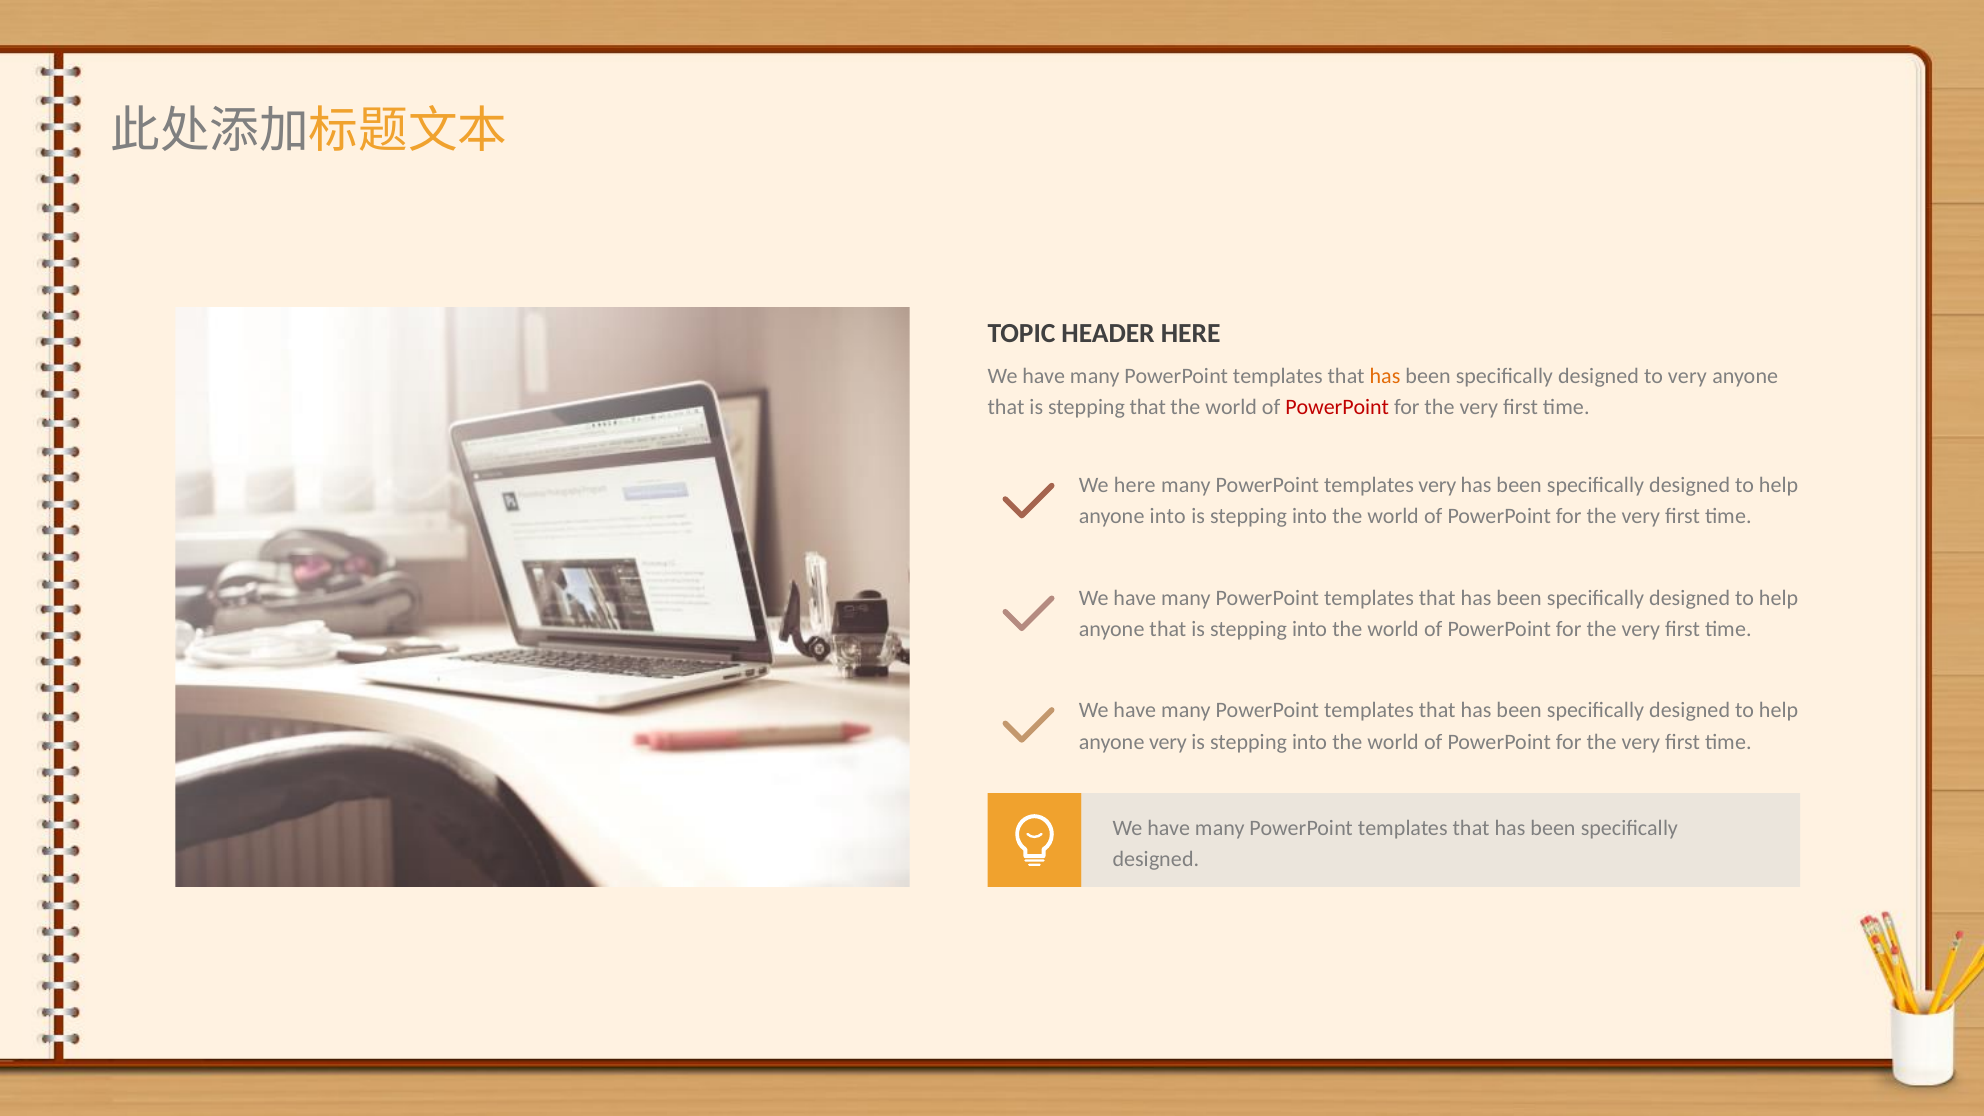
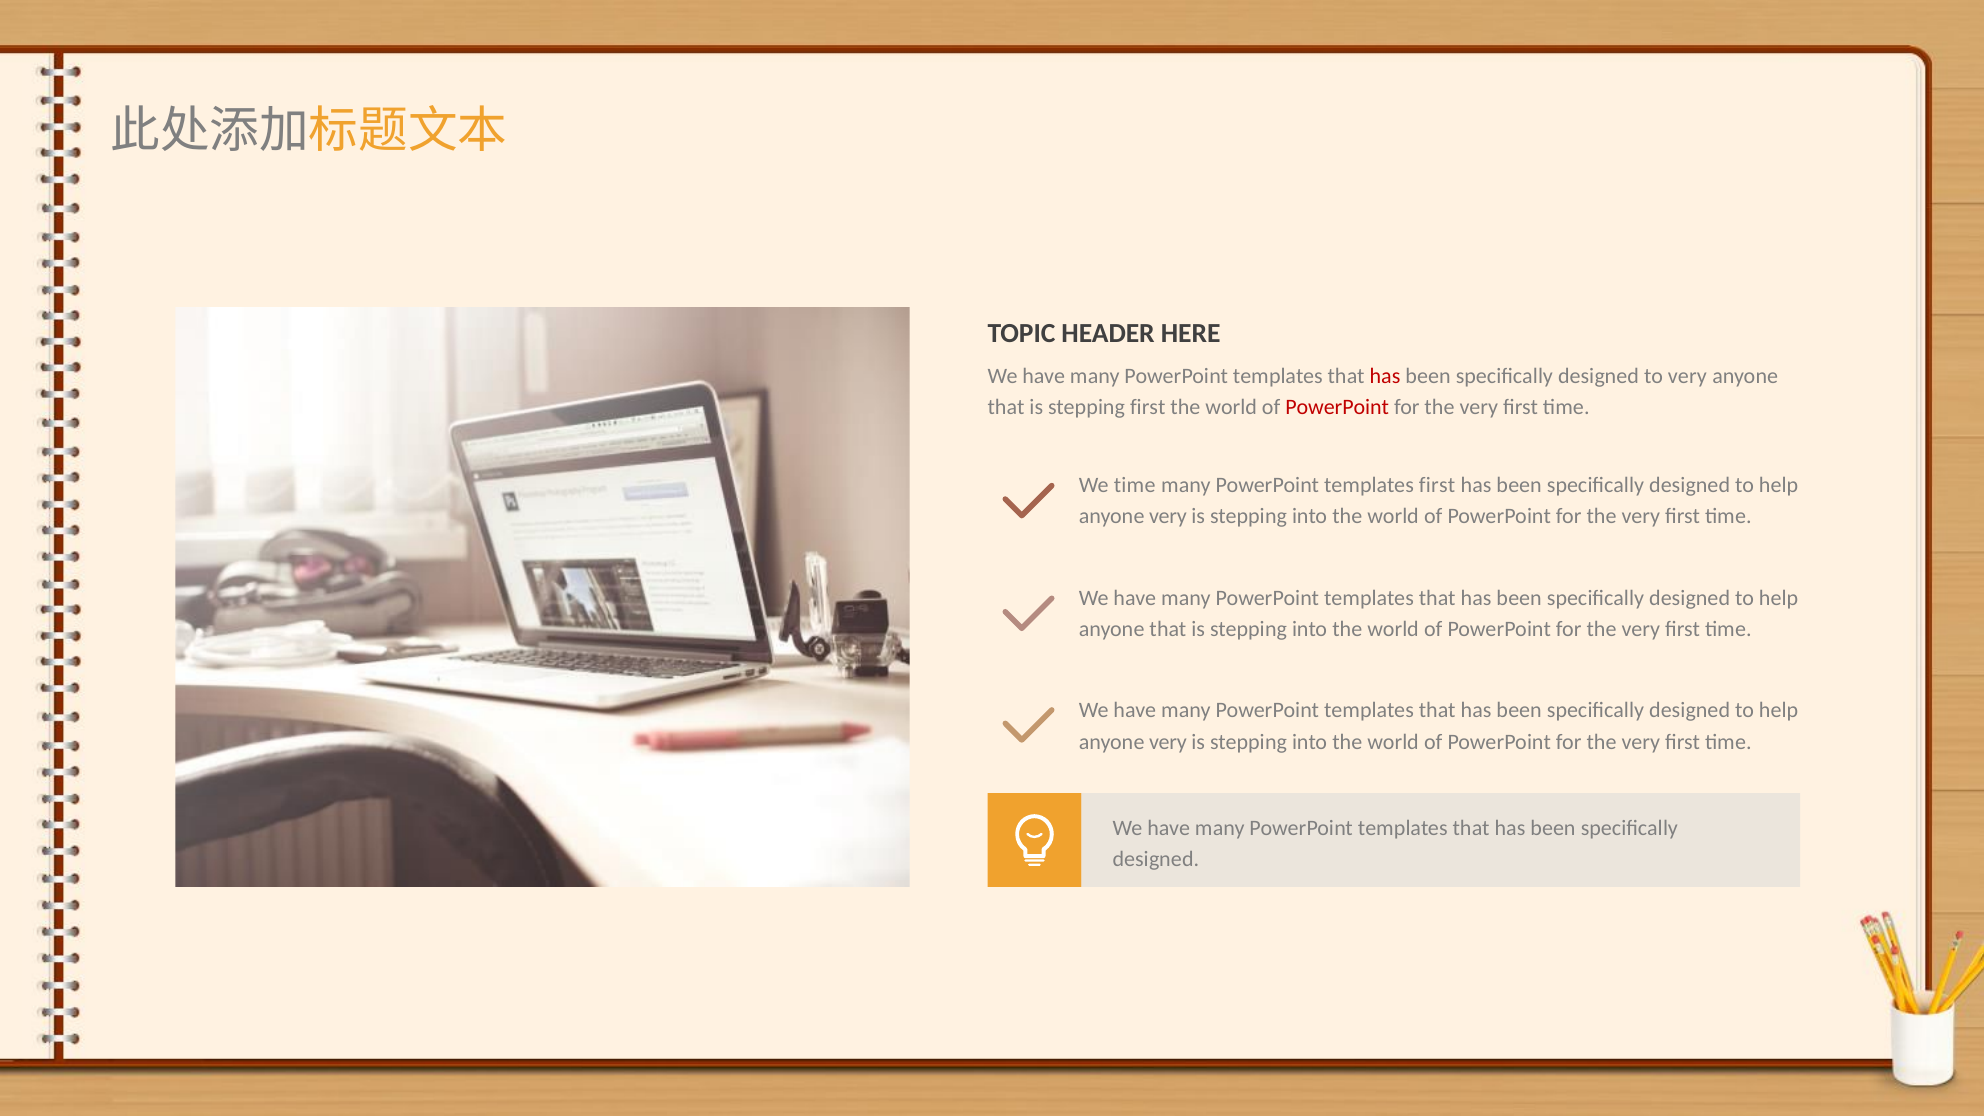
has colour: orange -> red (1385, 376)
stepping that: that -> first (1148, 407)
We here: here -> time (1135, 485)
templates very: very -> first (1437, 485)
into: into -> very (1168, 517)
